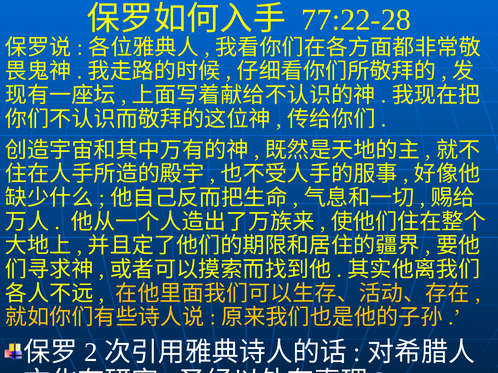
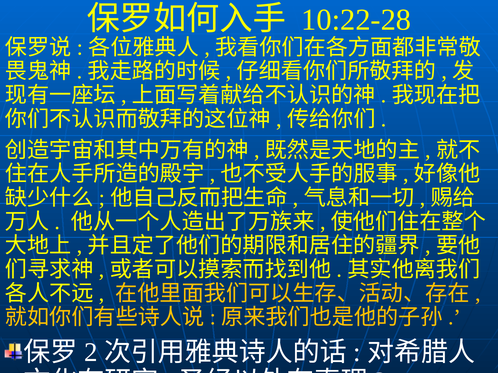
77:22-28: 77:22-28 -> 10:22-28 (356, 20)
